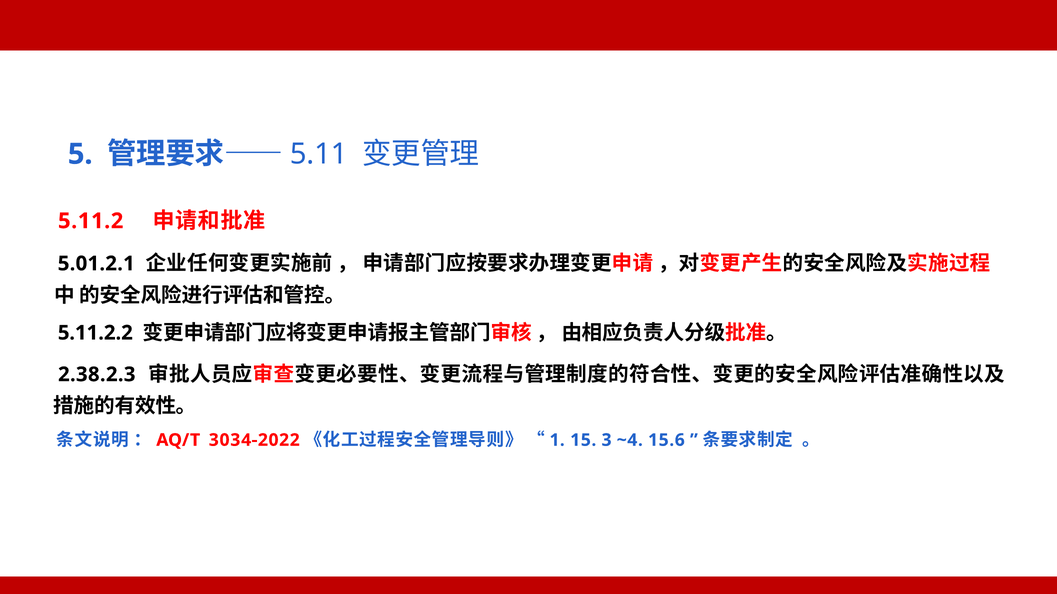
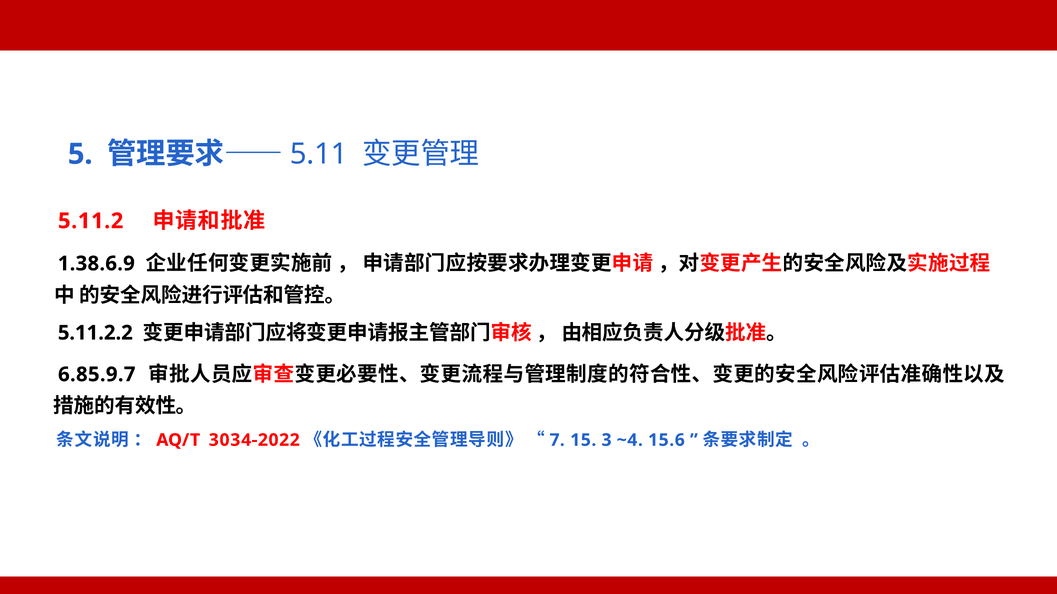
5.01.2.1: 5.01.2.1 -> 1.38.6.9 (96, 264)
2.38.2.3: 2.38.2.3 -> 6.85.9.7 (97, 375)
1: 1 -> 7 (557, 440)
